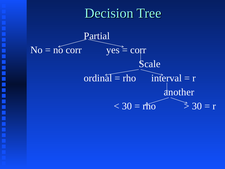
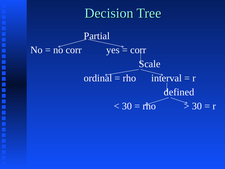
another: another -> defined (179, 92)
